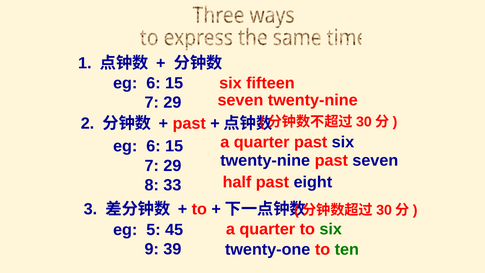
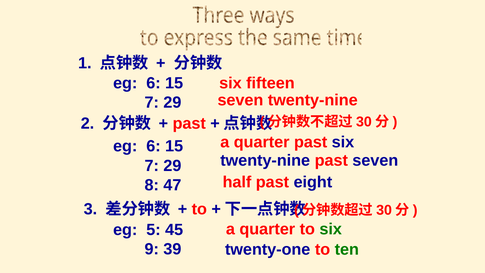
33: 33 -> 47 (172, 185)
